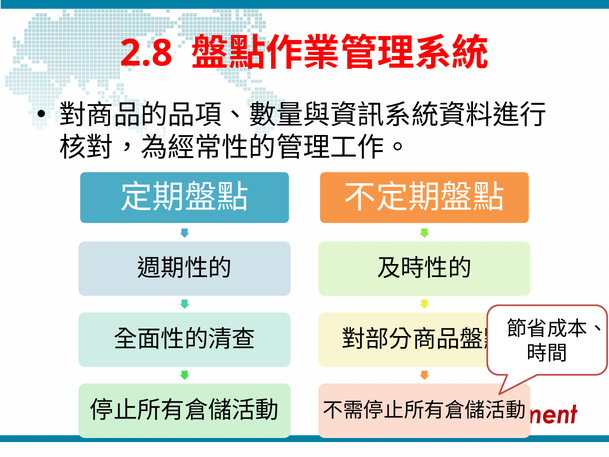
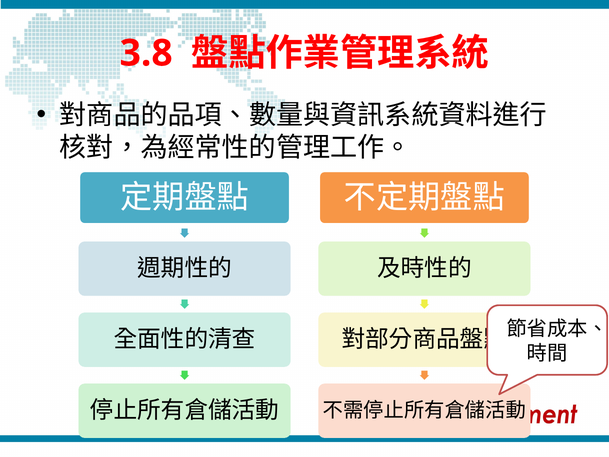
2.8: 2.8 -> 3.8 (146, 53)
